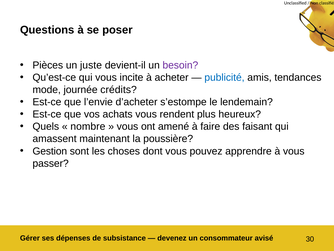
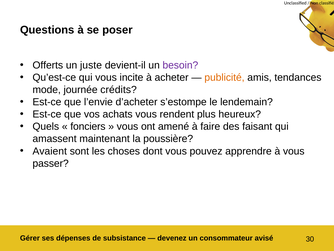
Pièces: Pièces -> Offerts (48, 65)
publicité colour: blue -> orange (224, 77)
nombre: nombre -> fonciers (88, 126)
Gestion: Gestion -> Avaient (50, 151)
